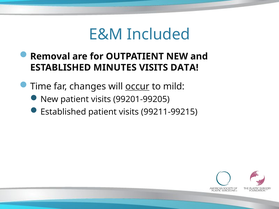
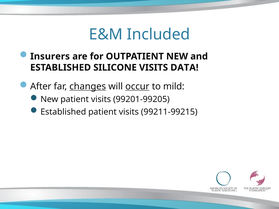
Removal: Removal -> Insurers (50, 56)
MINUTES: MINUTES -> SILICONE (115, 68)
Time: Time -> After (41, 87)
changes underline: none -> present (88, 87)
